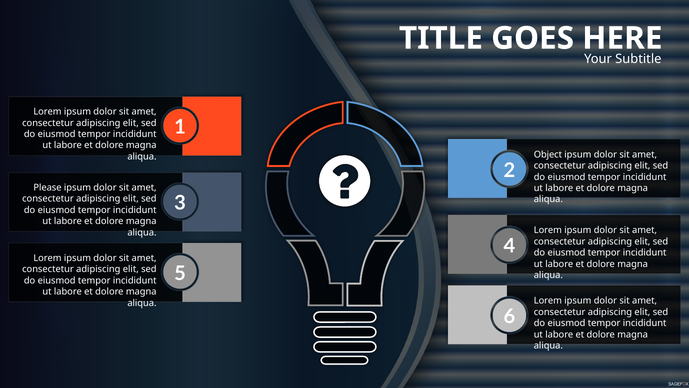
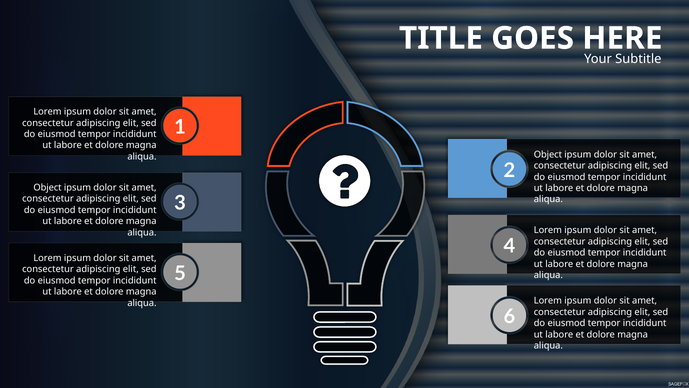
Please: Please -> Object (48, 187)
